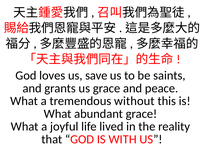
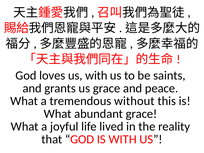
us save: save -> with (96, 75)
